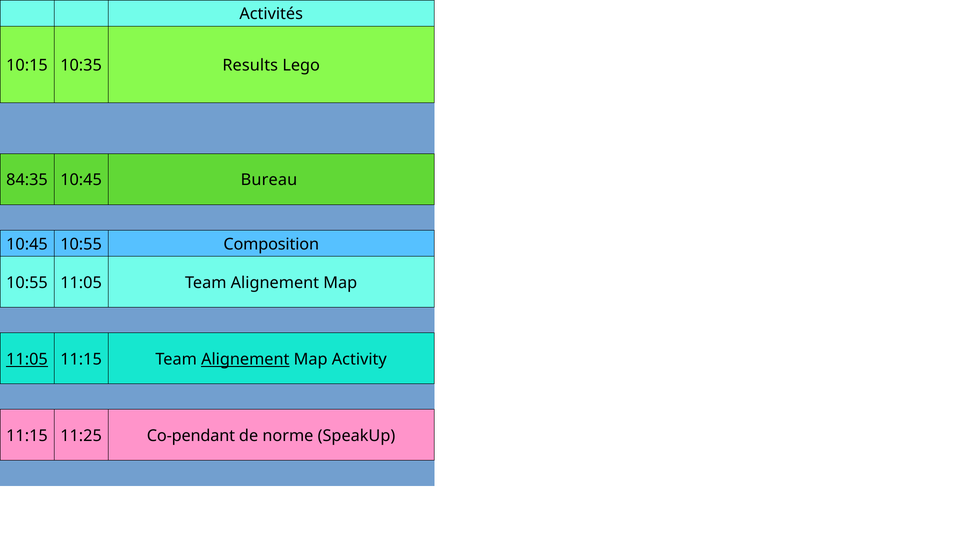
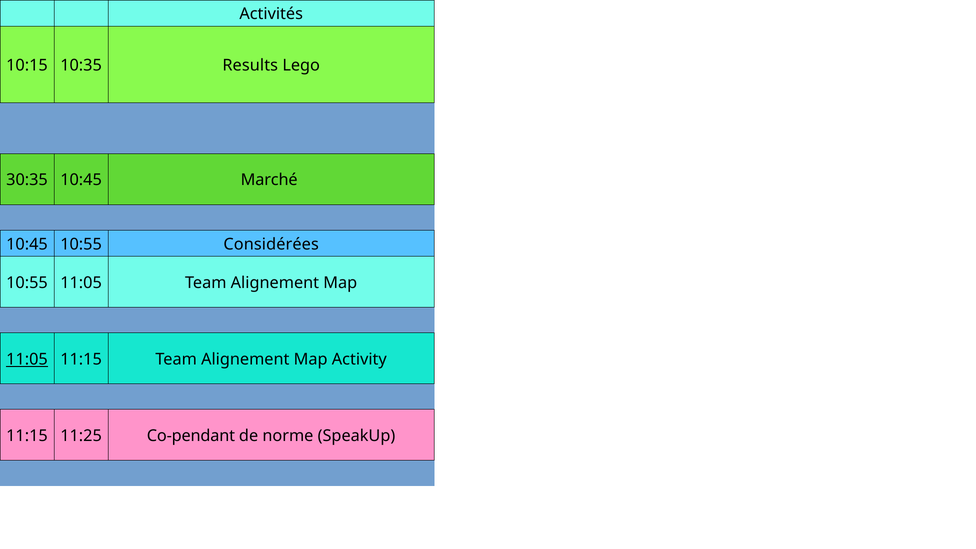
84:35: 84:35 -> 30:35 (27, 180)
Bureau: Bureau -> Marché (269, 180)
Composition: Composition -> Considérées (271, 244)
Alignement underline: present -> none (245, 359)
